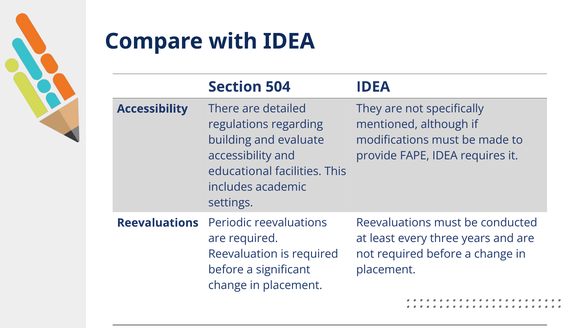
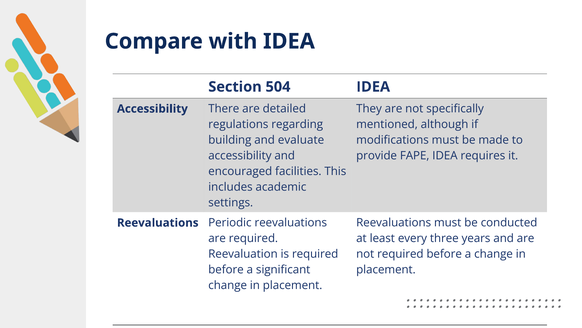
educational: educational -> encouraged (240, 171)
